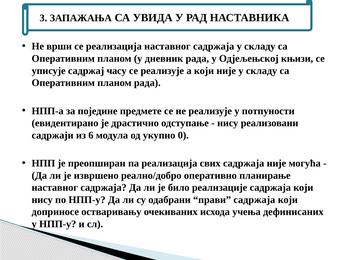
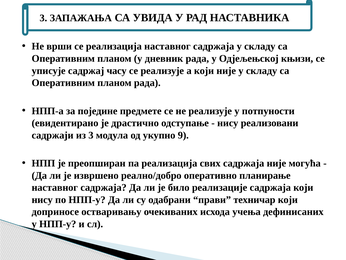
из 6: 6 -> 3 (91, 135)
0: 0 -> 9 (183, 135)
прави садржаја: садржаја -> техничар (254, 199)
